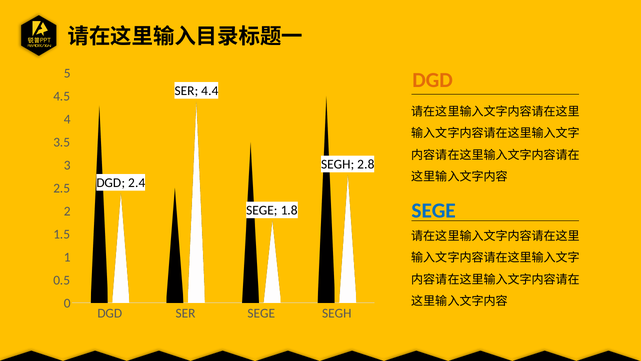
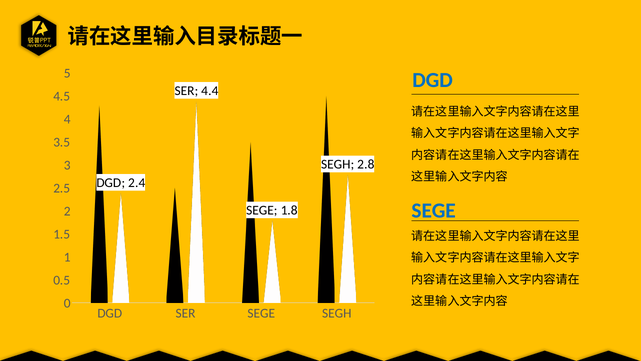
DGD colour: orange -> blue (433, 80)
